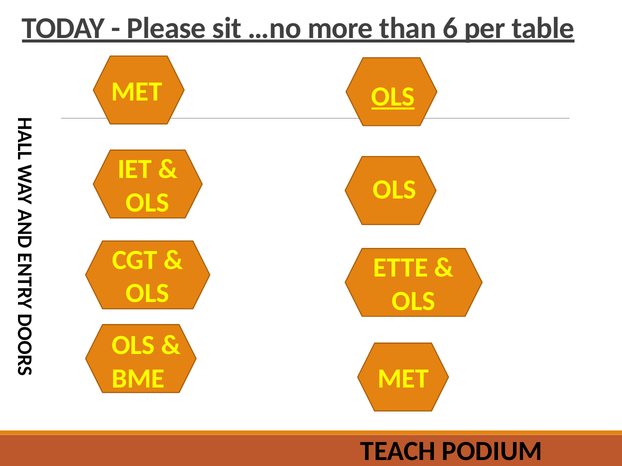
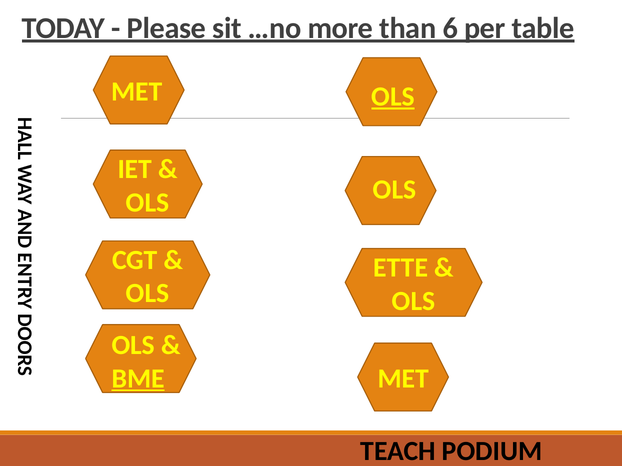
BME underline: none -> present (138, 379)
